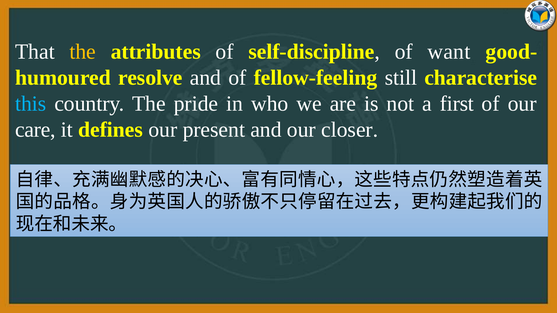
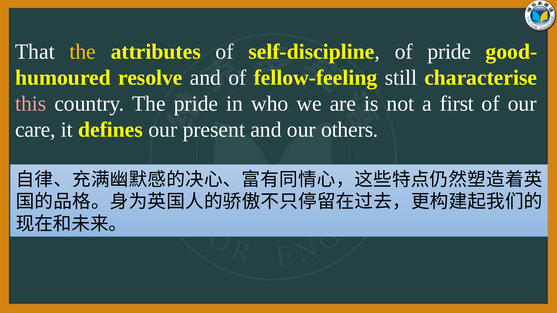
of want: want -> pride (449, 52)
this colour: light blue -> pink (31, 104)
closer: closer -> others (350, 130)
